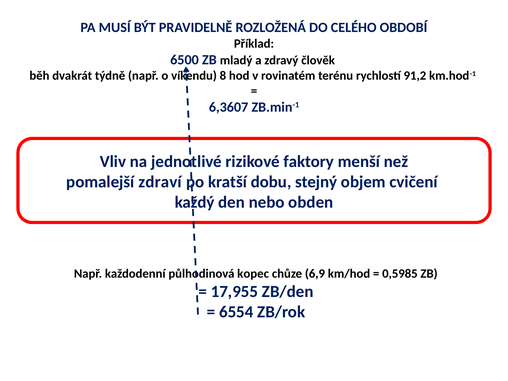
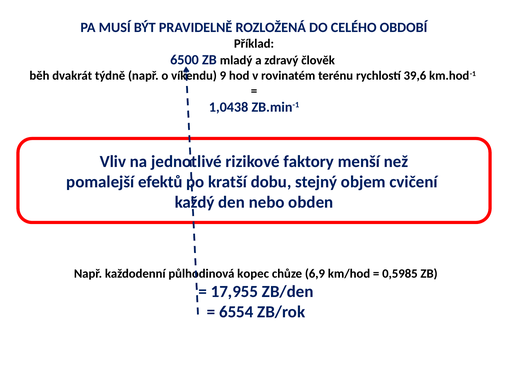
8: 8 -> 9 (223, 76)
91,2: 91,2 -> 39,6 (415, 76)
6,3607: 6,3607 -> 1,0438 (229, 107)
zdraví: zdraví -> efektů (160, 182)
